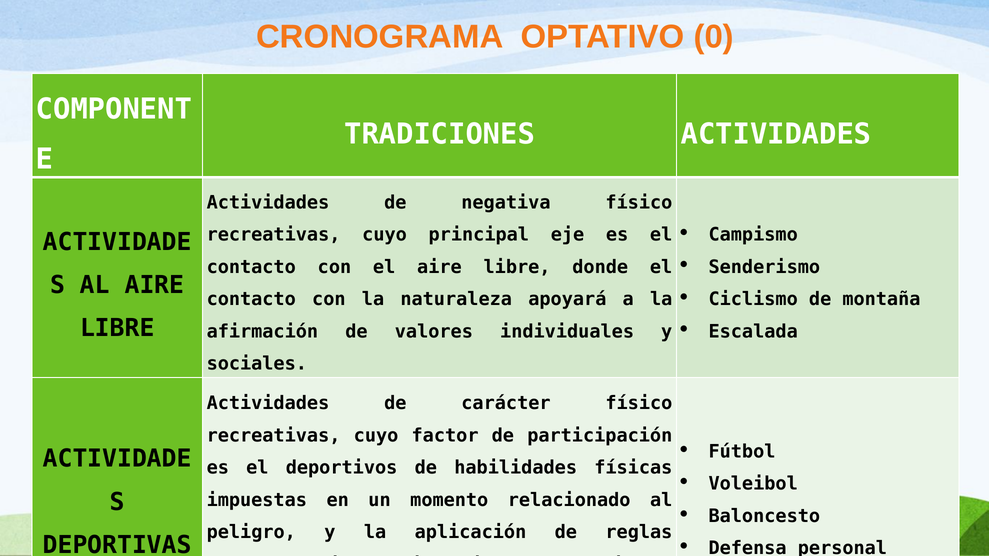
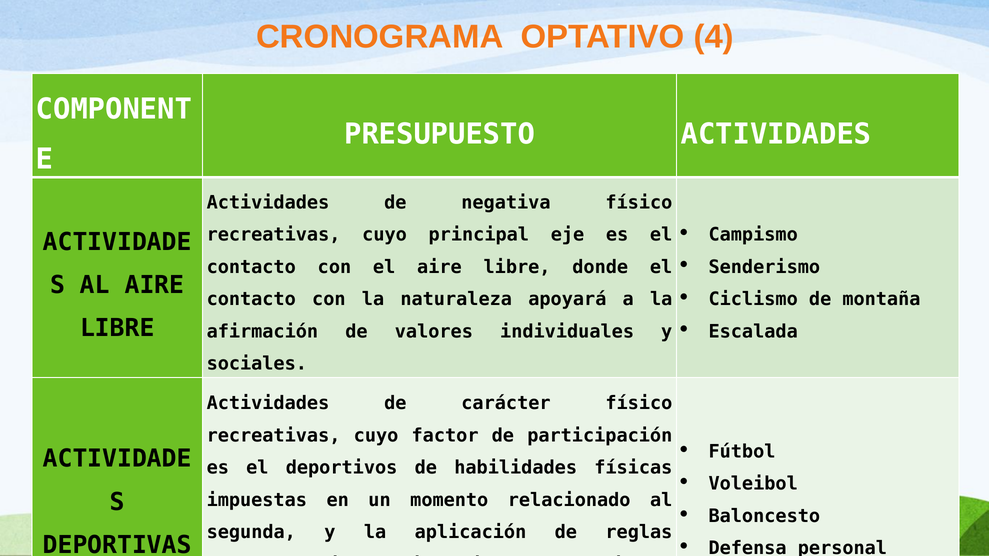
0: 0 -> 4 (714, 37)
TRADICIONES: TRADICIONES -> PRESUPUESTO (440, 134)
peligro: peligro -> segunda (251, 532)
